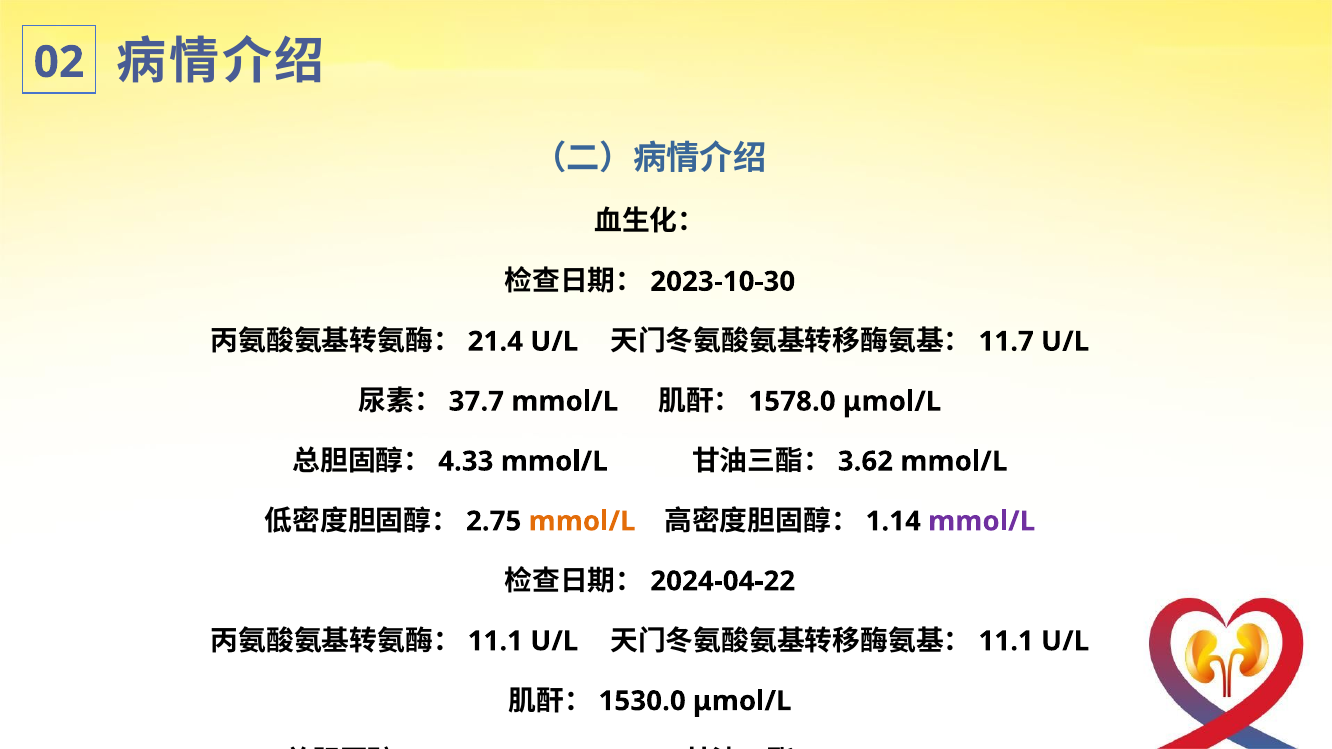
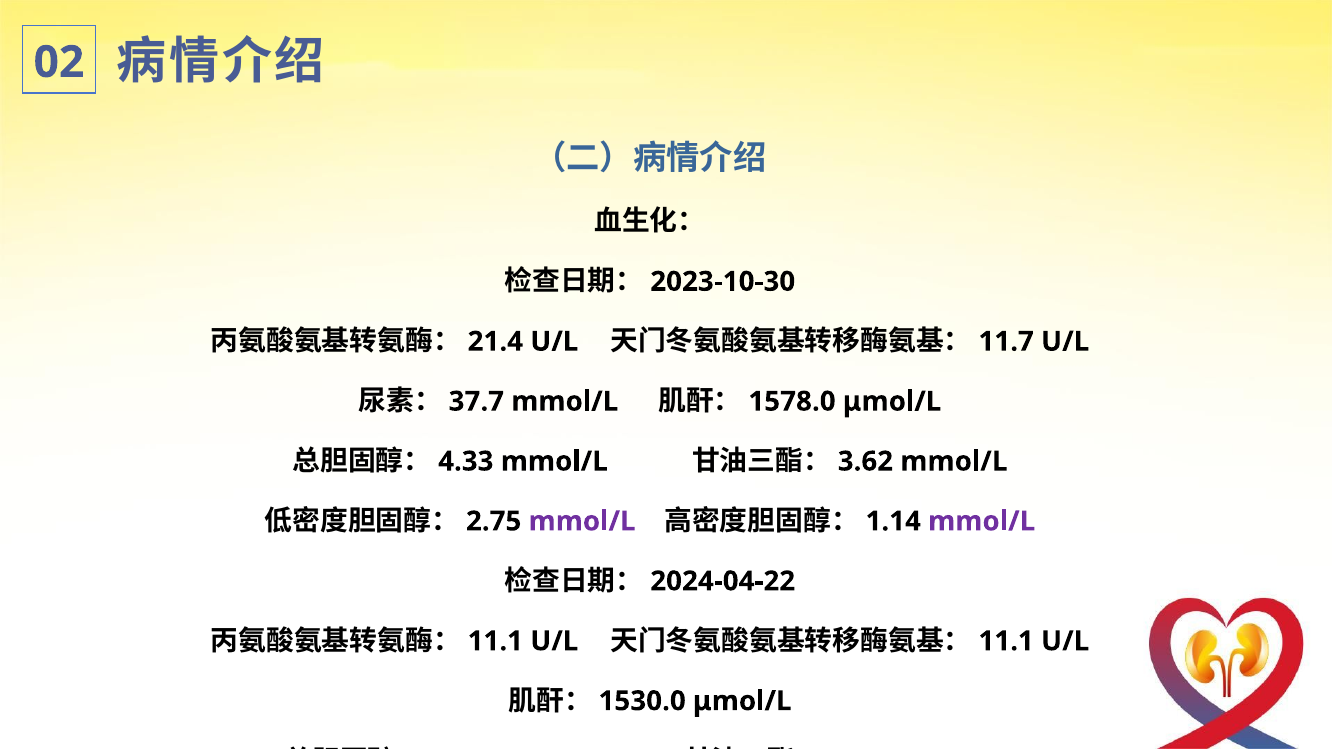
mmol/L colour: orange -> purple (582, 521)
